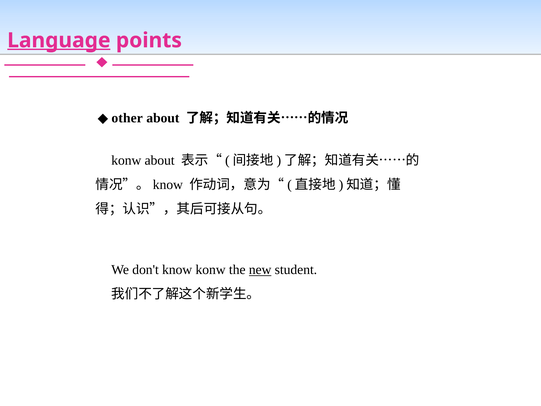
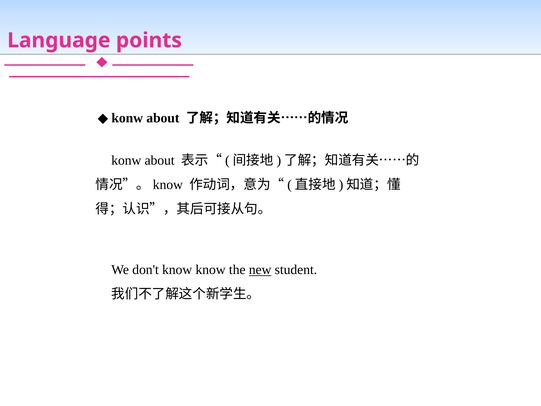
Language underline: present -> none (59, 40)
other: other -> konw (127, 118)
know konw: konw -> know (211, 270)
